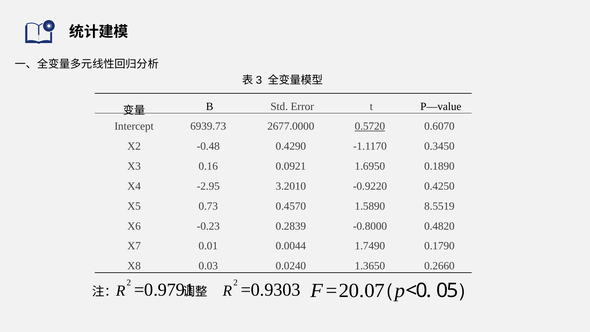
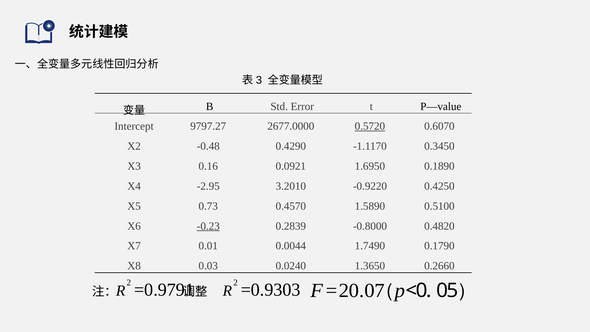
6939.73: 6939.73 -> 9797.27 (208, 126)
8.5519: 8.5519 -> 0.5100 (439, 206)
-0.23 underline: none -> present (208, 226)
